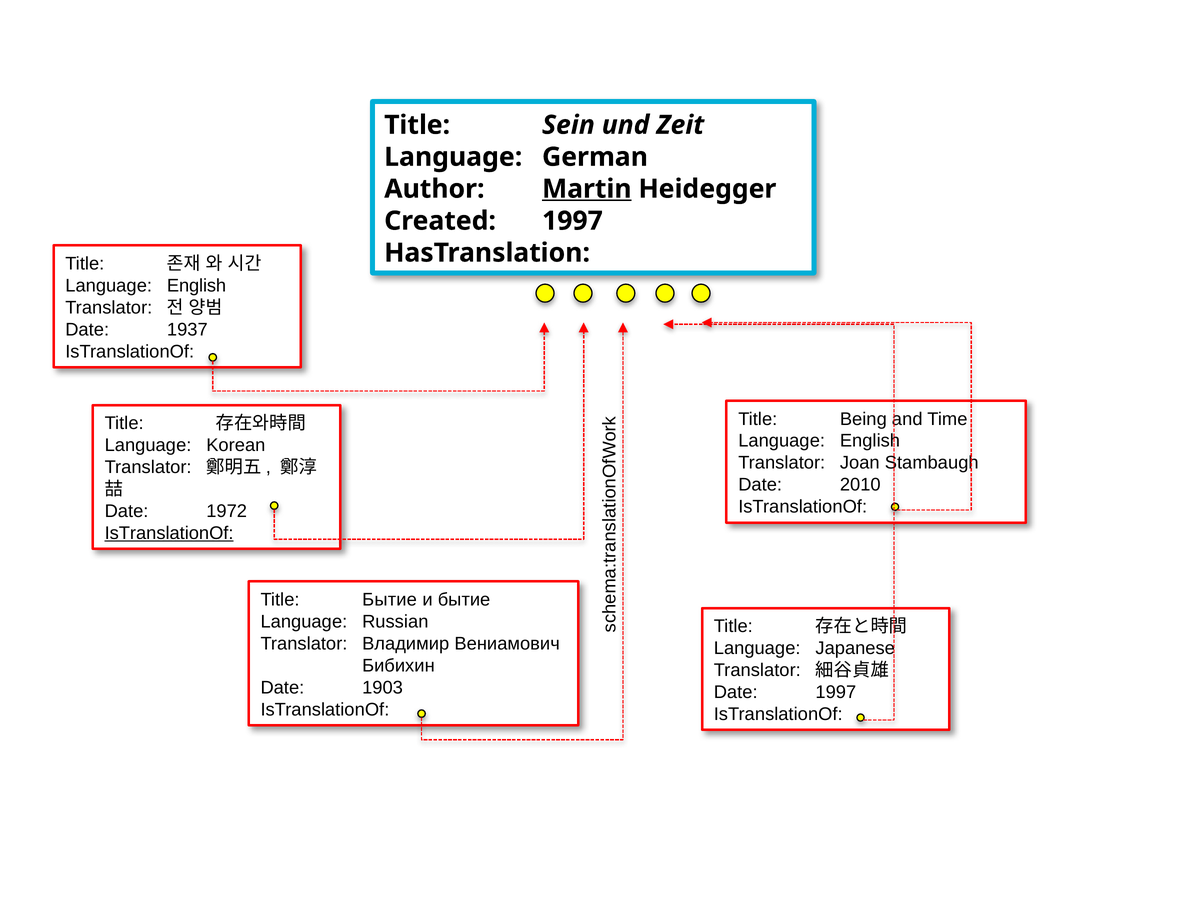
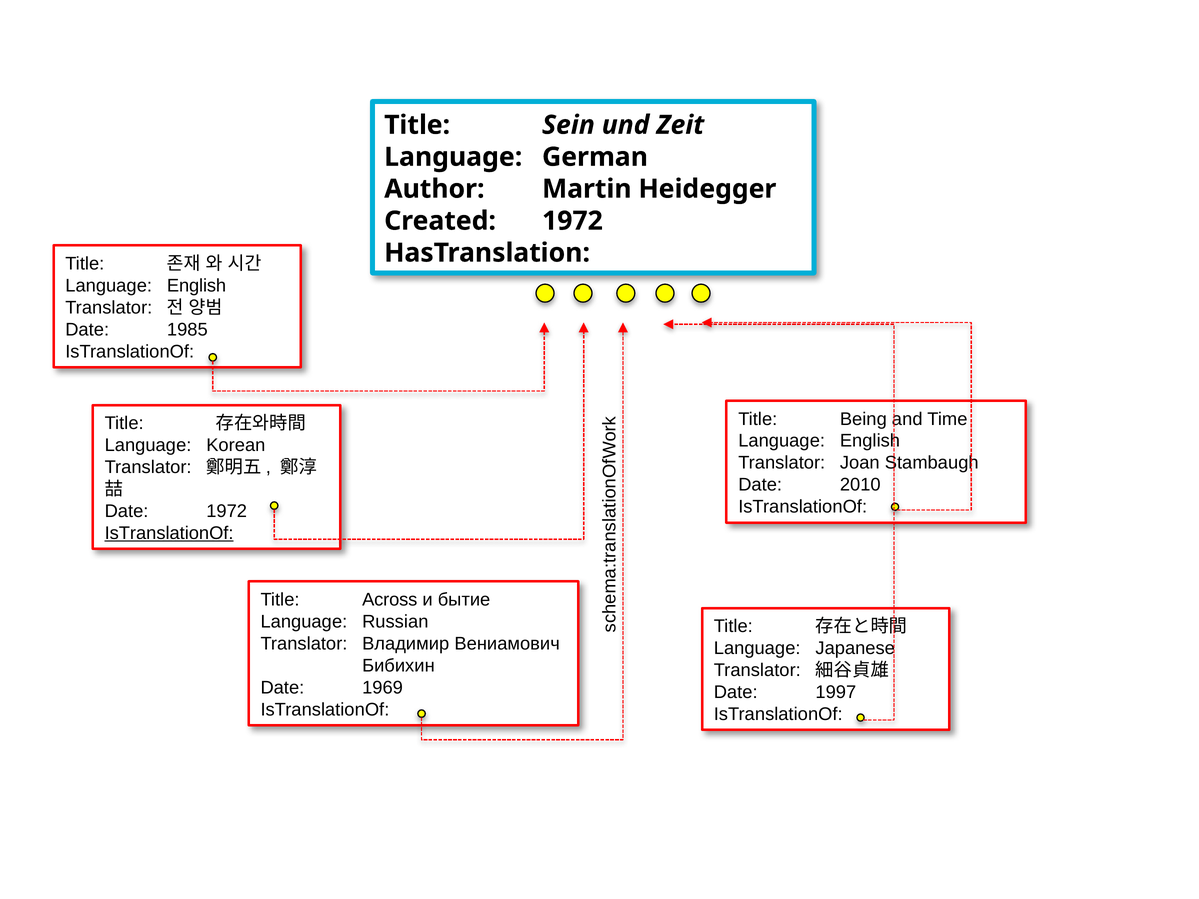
Martin underline: present -> none (587, 189)
Created 1997: 1997 -> 1972 (572, 221)
1937: 1937 -> 1985 (187, 330)
Title Бытие: Бытие -> Across (390, 600)
1903: 1903 -> 1969 (383, 688)
